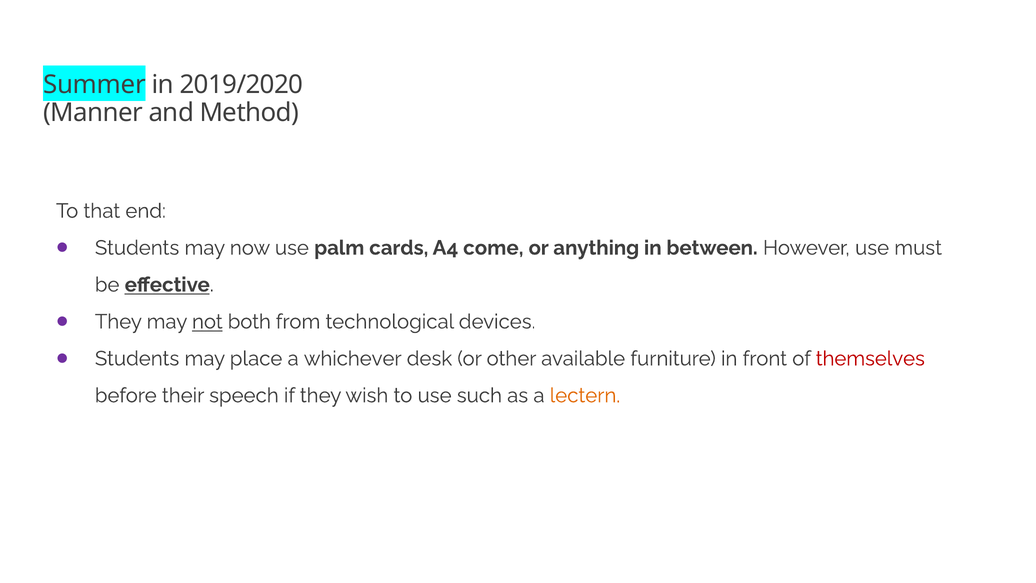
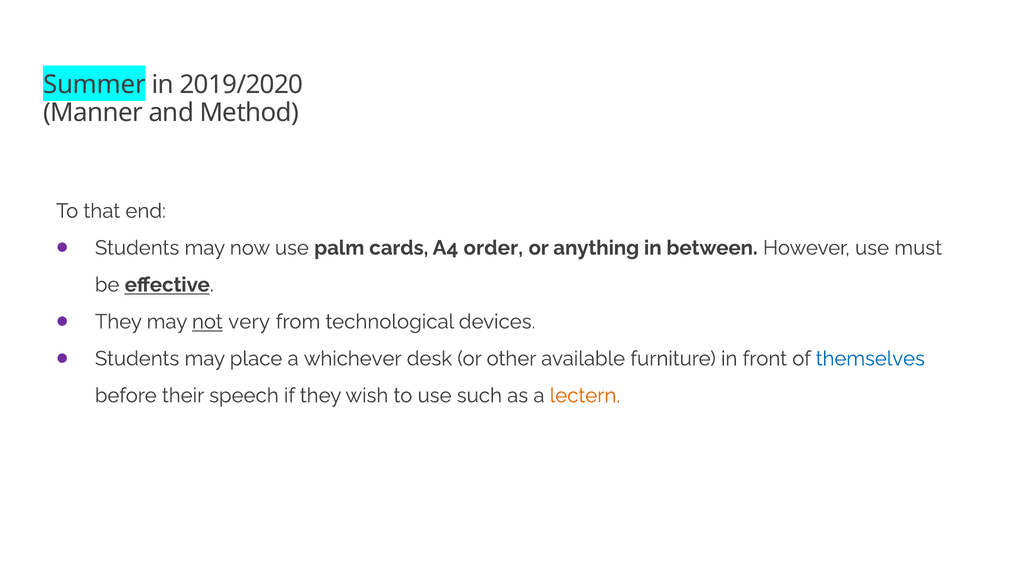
come: come -> order (493, 248)
both: both -> very (249, 322)
themselves colour: red -> blue (870, 358)
